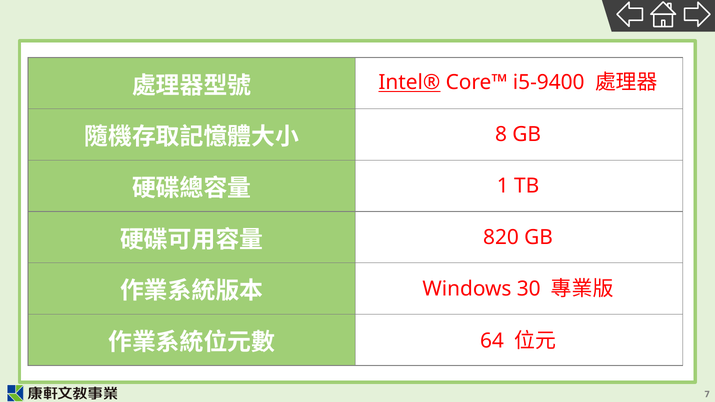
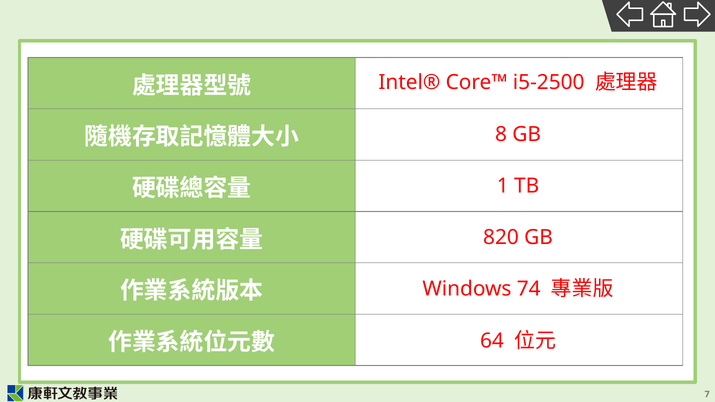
Intel® underline: present -> none (409, 83)
i5-9400: i5-9400 -> i5-2500 (549, 83)
30: 30 -> 74 (529, 289)
